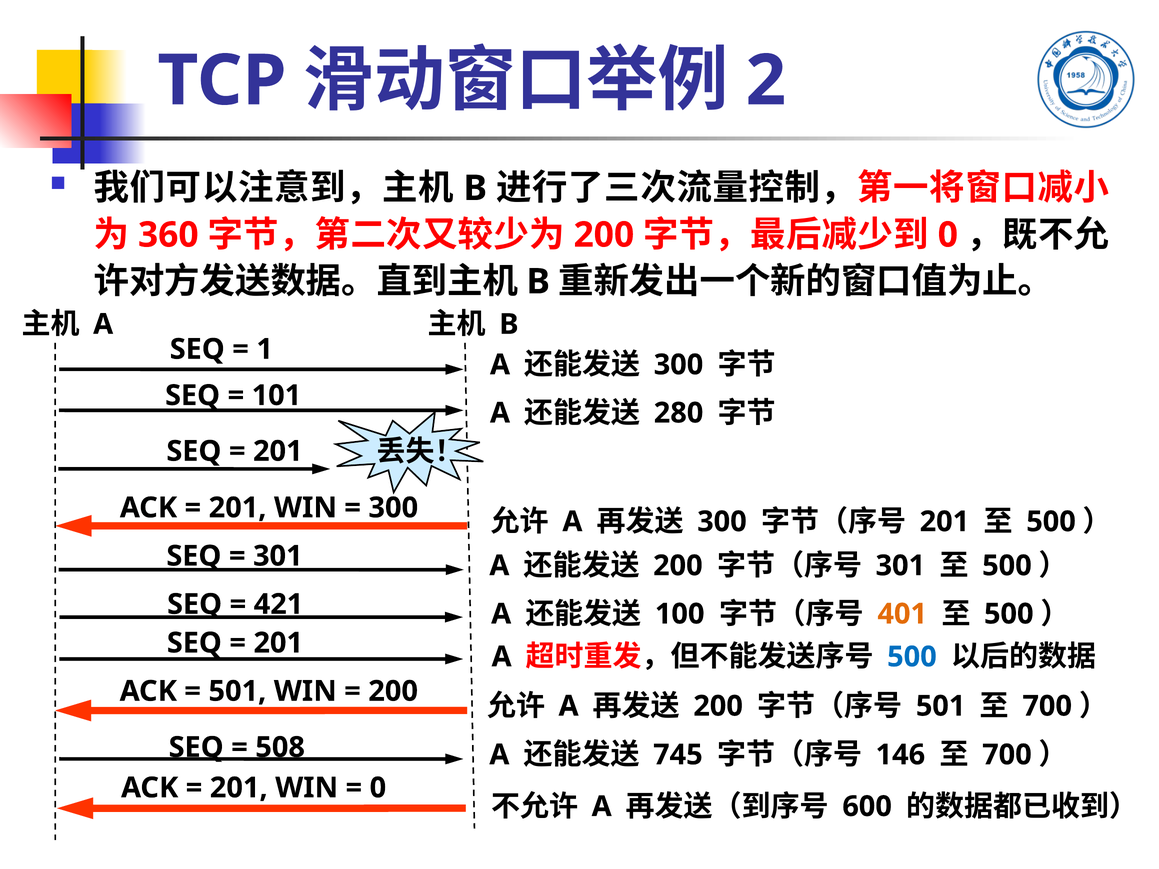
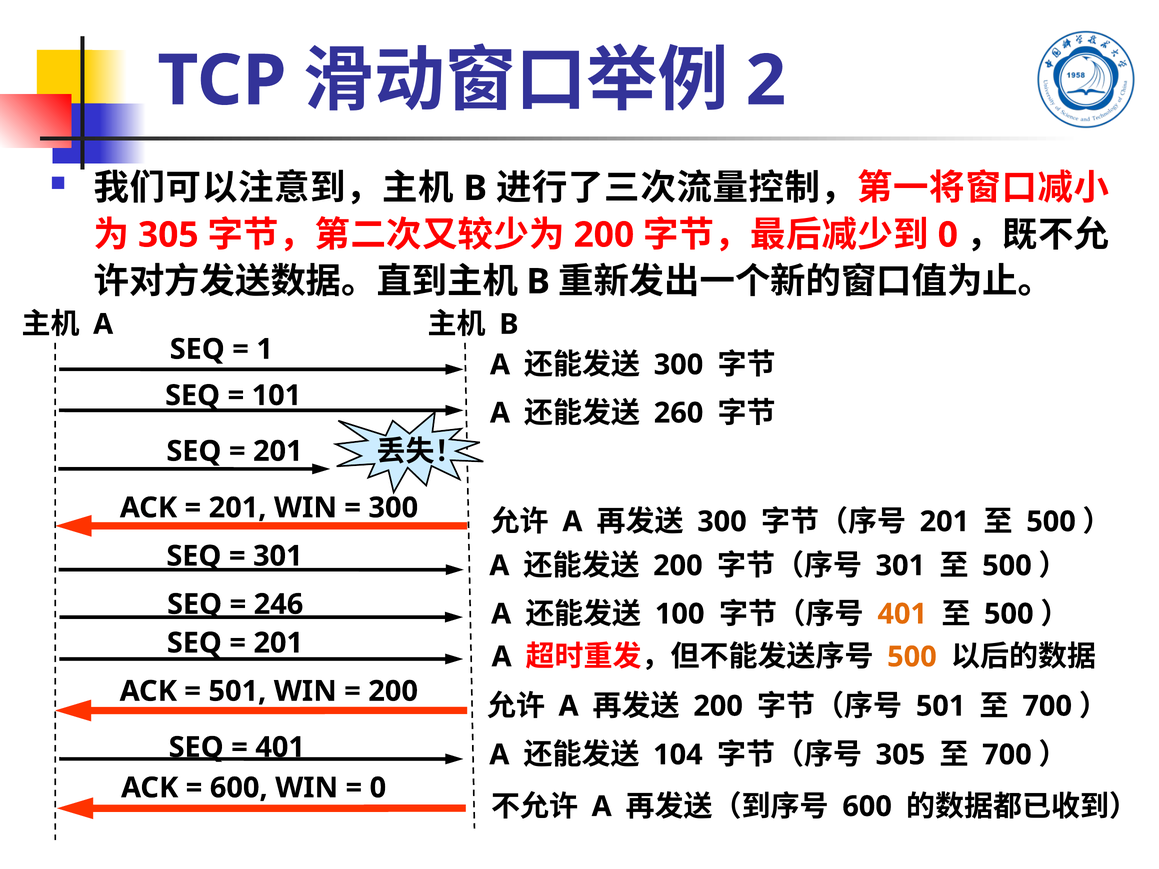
360: 360 -> 305 (168, 235)
280: 280 -> 260 (679, 413)
421: 421 -> 246 (279, 604)
500 colour: blue -> orange (912, 657)
508: 508 -> 401 (280, 748)
745: 745 -> 104 (678, 755)
146: 146 -> 305 (900, 755)
201: 201 -> 600 (239, 788)
